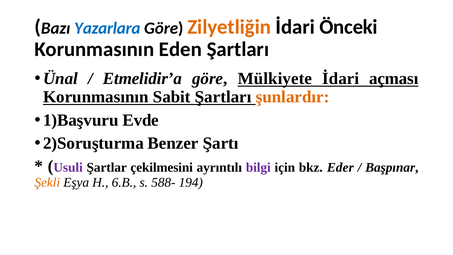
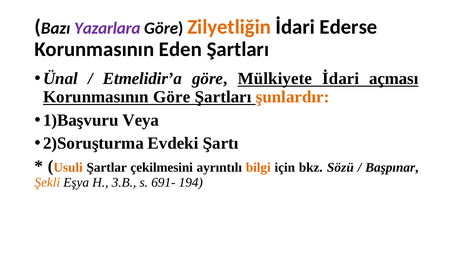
Yazarlara colour: blue -> purple (107, 28)
Önceki: Önceki -> Ederse (348, 27)
Korunmasının Sabit: Sabit -> Göre (172, 97)
Evde: Evde -> Veya (141, 120)
Benzer: Benzer -> Evdeki (173, 143)
Usuli colour: purple -> orange (68, 167)
bilgi colour: purple -> orange (258, 167)
Eder: Eder -> Sözü (340, 167)
6.B: 6.B -> 3.B (124, 182)
588-: 588- -> 691- (163, 182)
